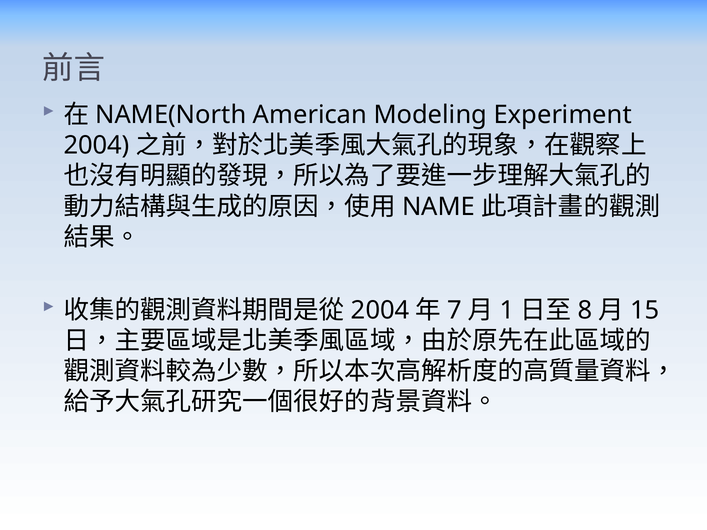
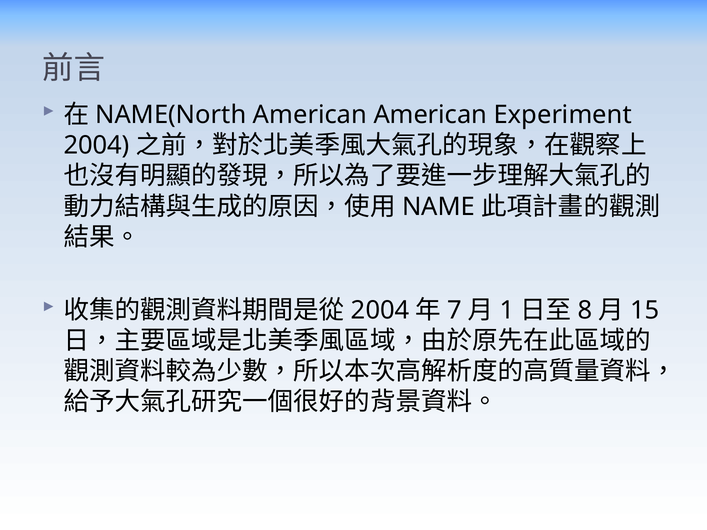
American Modeling: Modeling -> American (430, 115)
